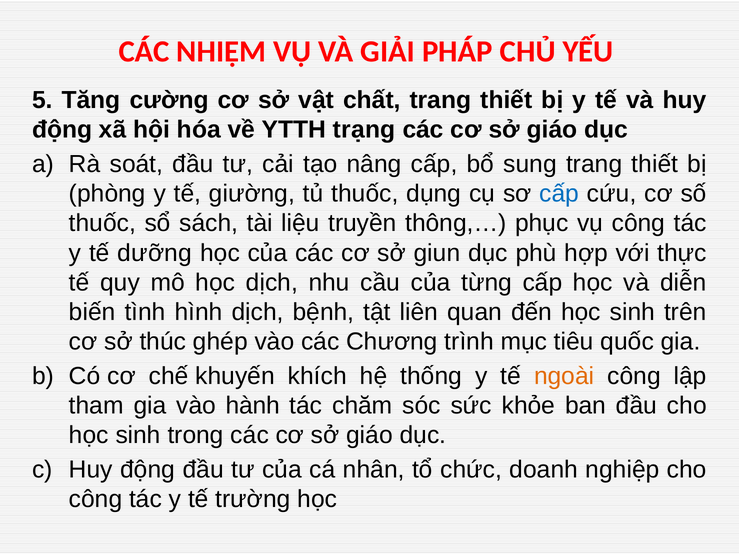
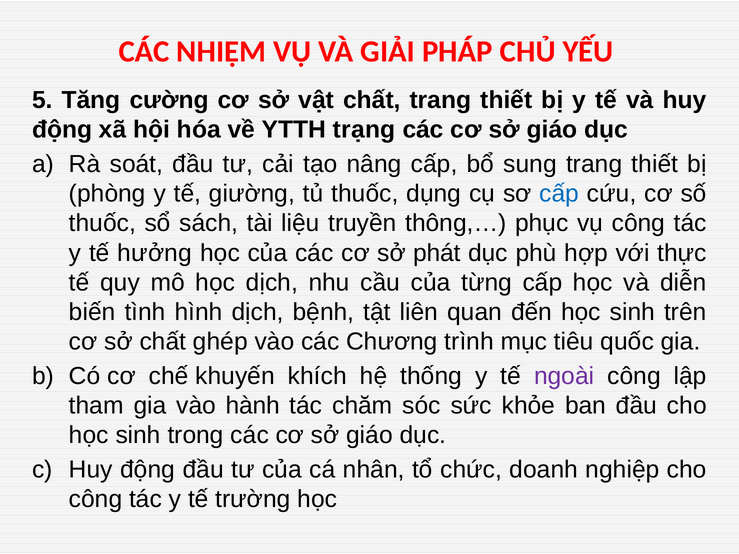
dưỡng: dưỡng -> hưởng (155, 253)
giun: giun -> phát (437, 253)
sở thúc: thúc -> chất (163, 342)
ngoài colour: orange -> purple (564, 376)
